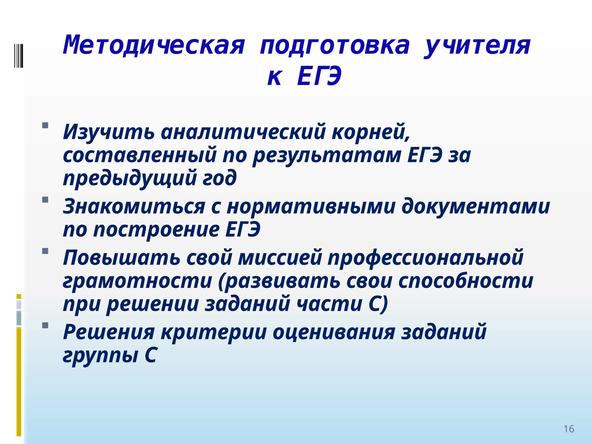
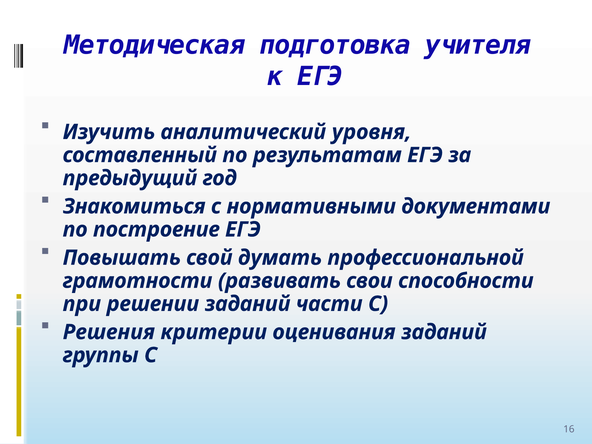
корней: корней -> уровня (371, 132)
миссией: миссией -> думать (280, 258)
